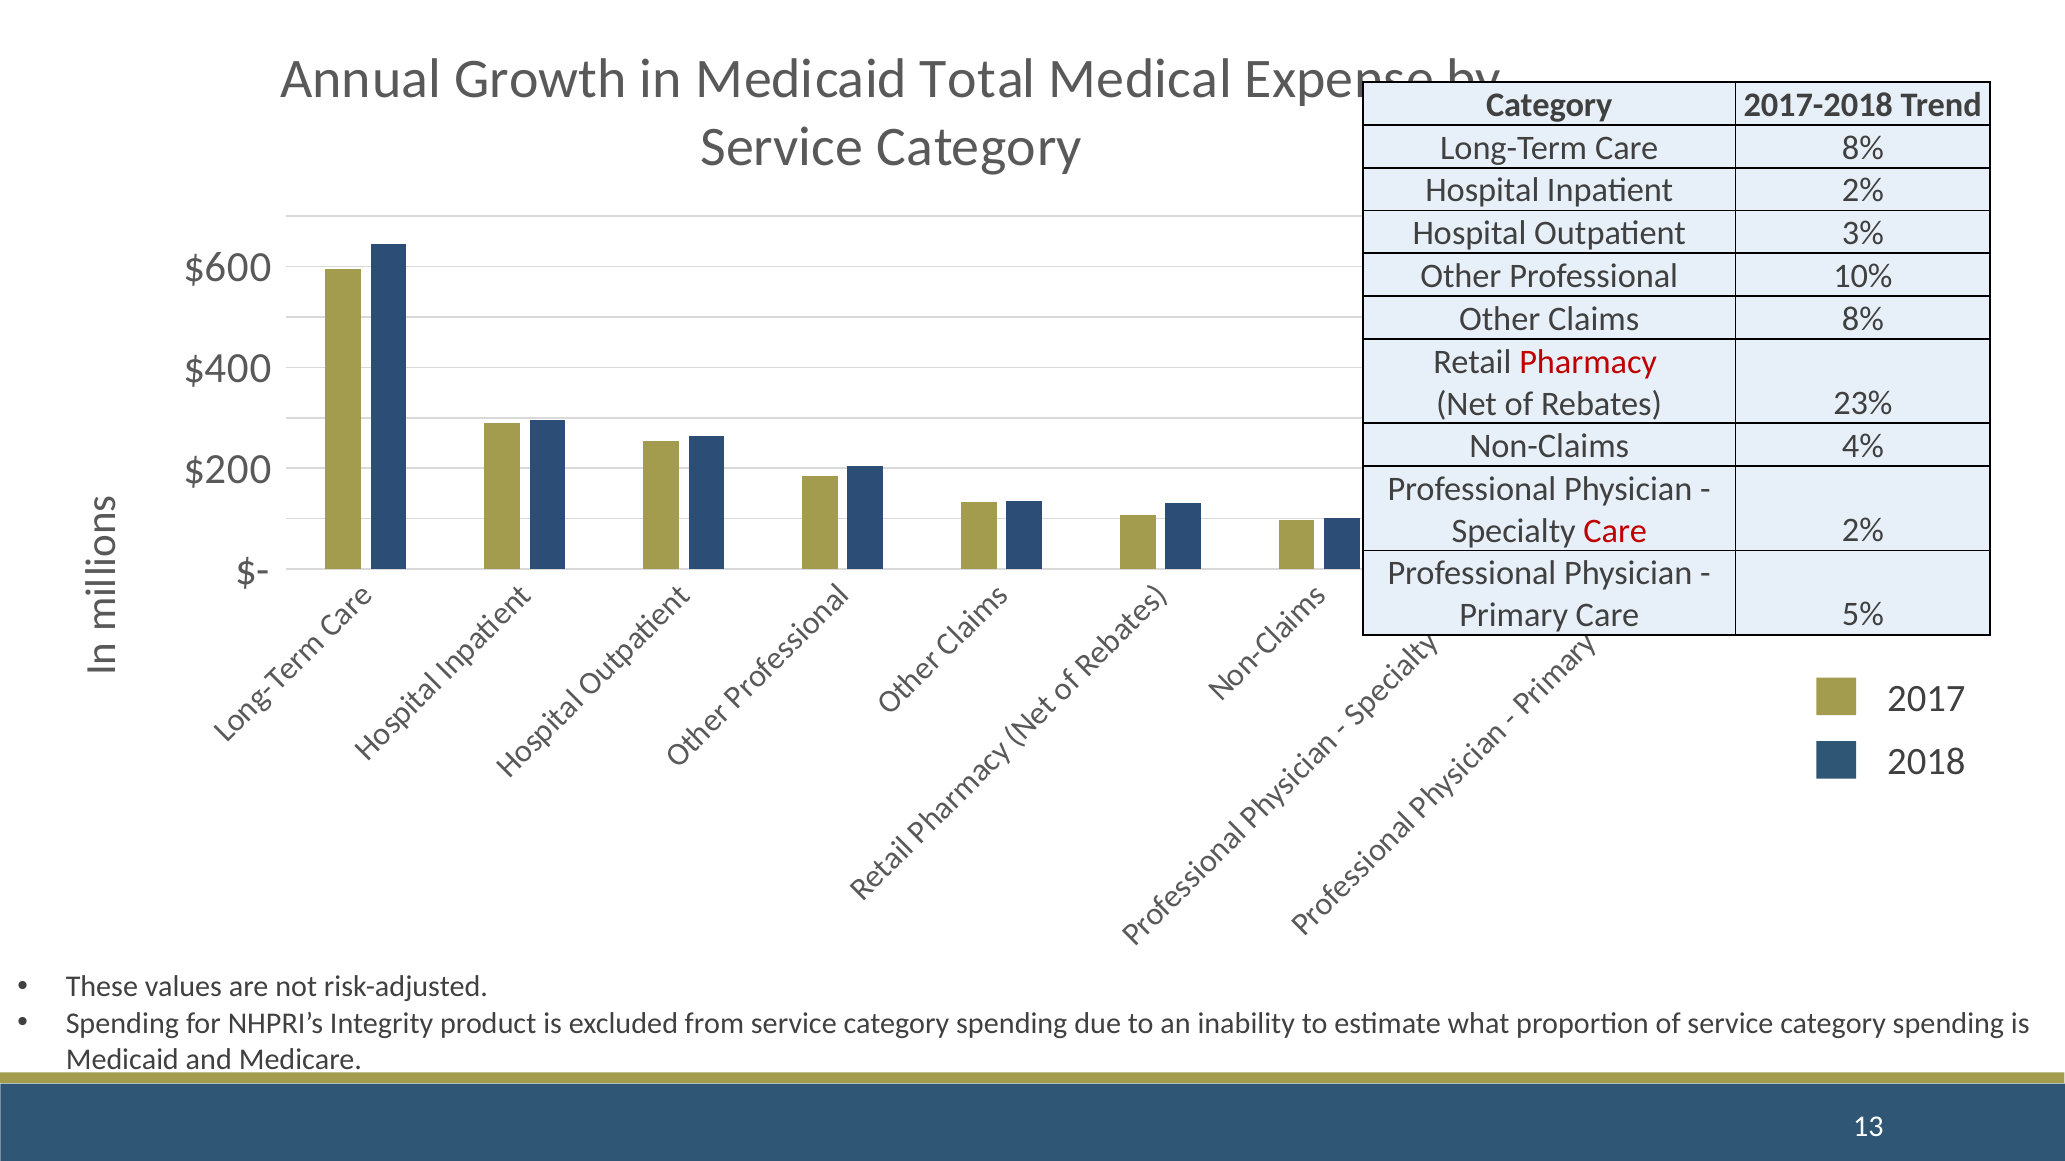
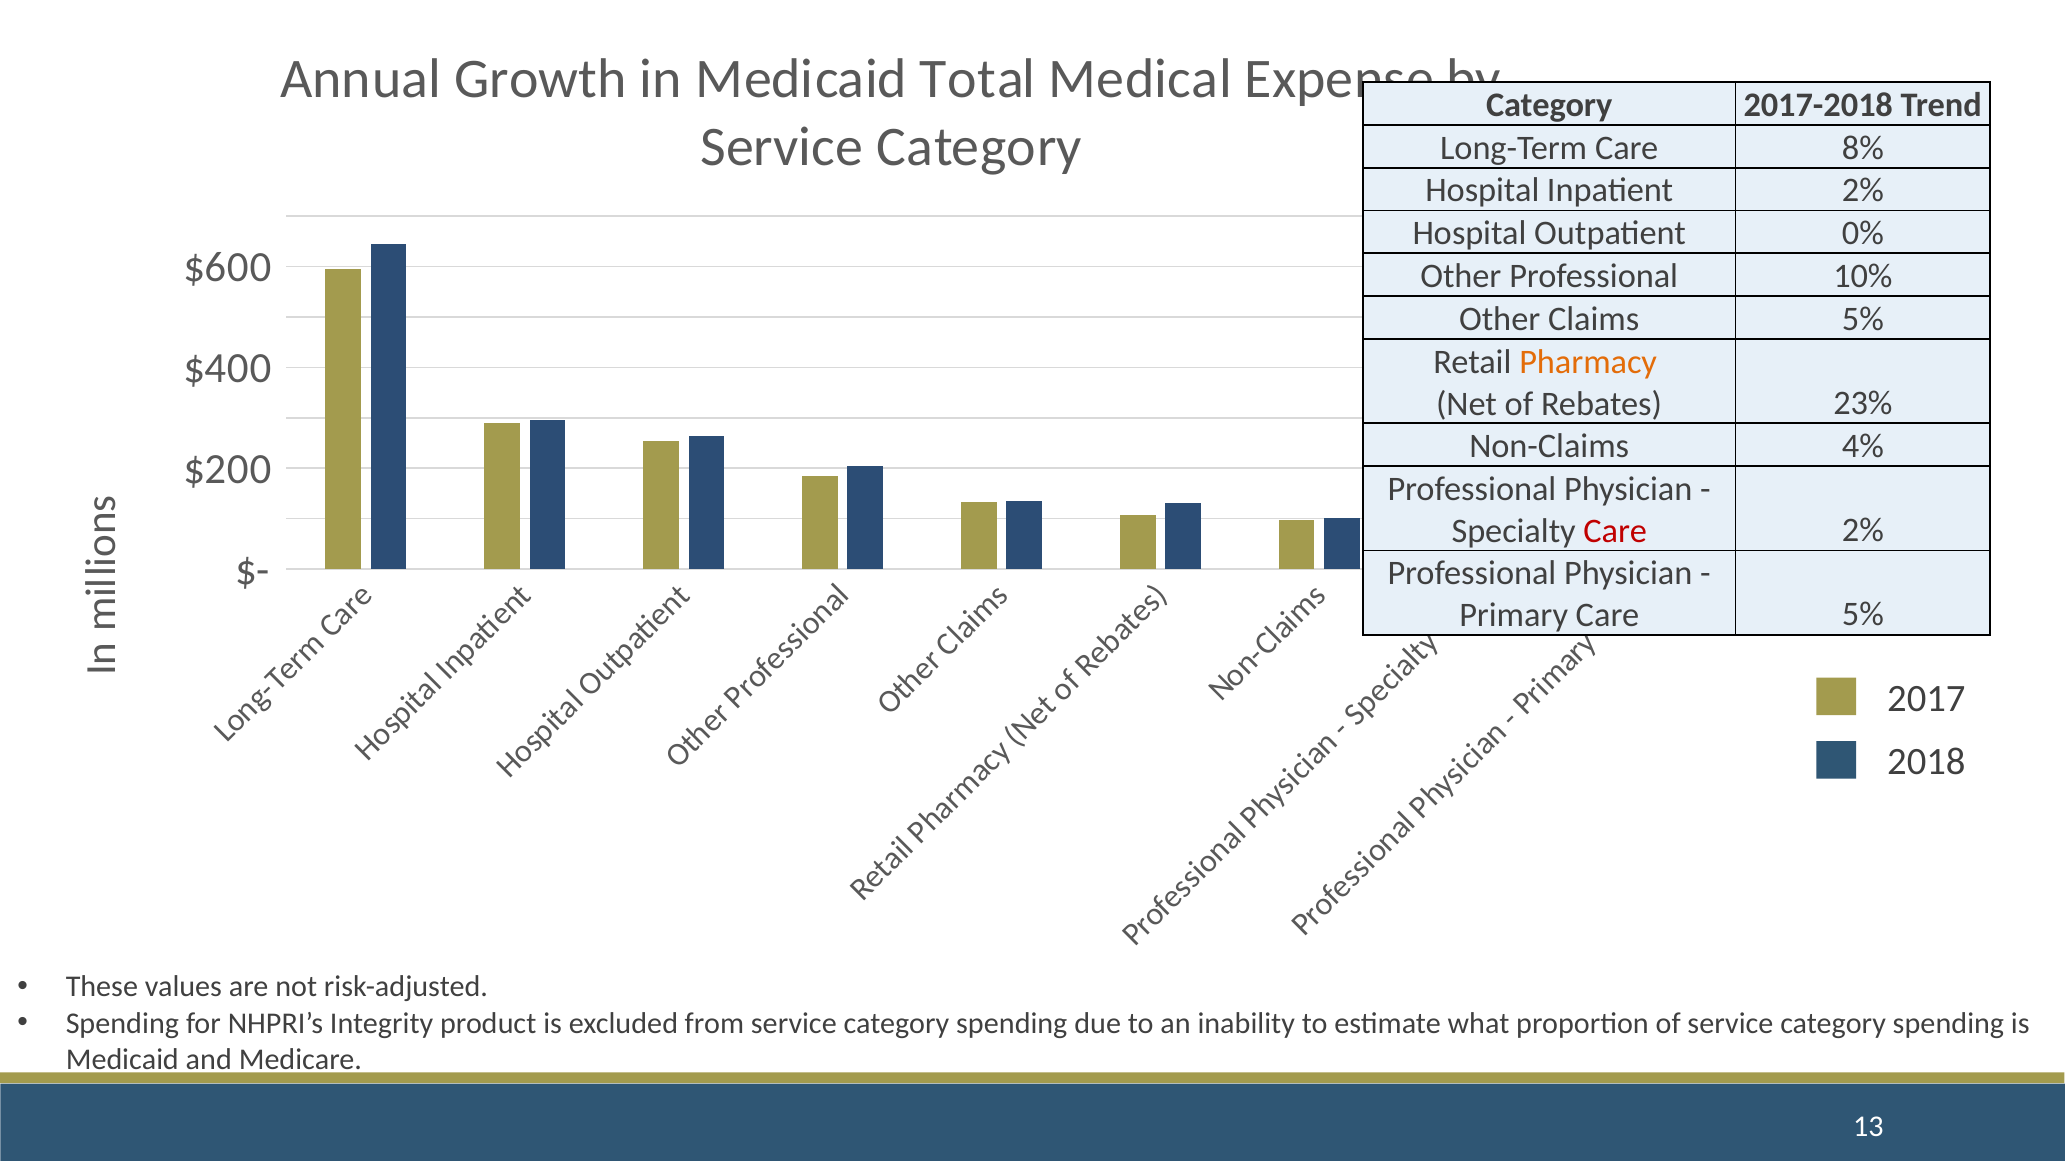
3%: 3% -> 0% (1863, 234)
Claims 8%: 8% -> 5% (1863, 319)
Pharmacy colour: red -> orange (1588, 362)
